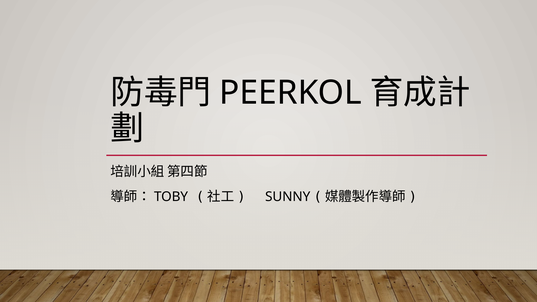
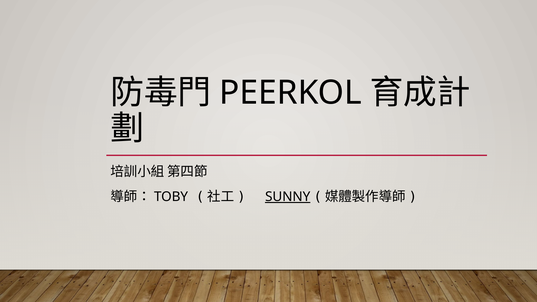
SUNNY underline: none -> present (288, 197)
